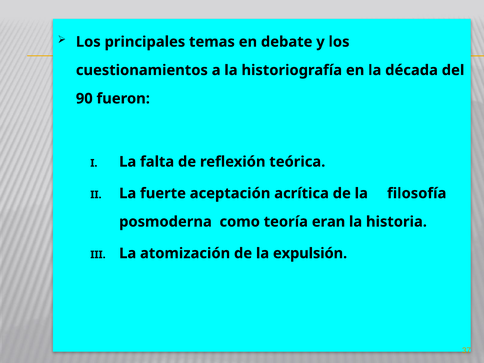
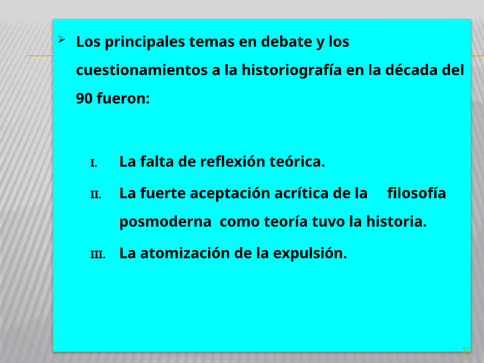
eran: eran -> tuvo (329, 222)
